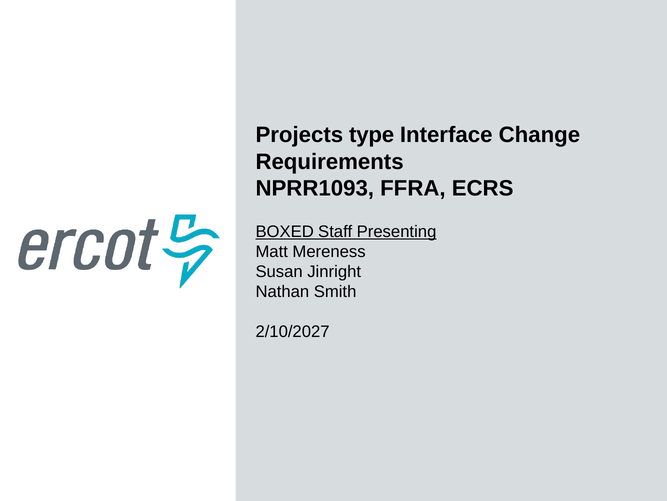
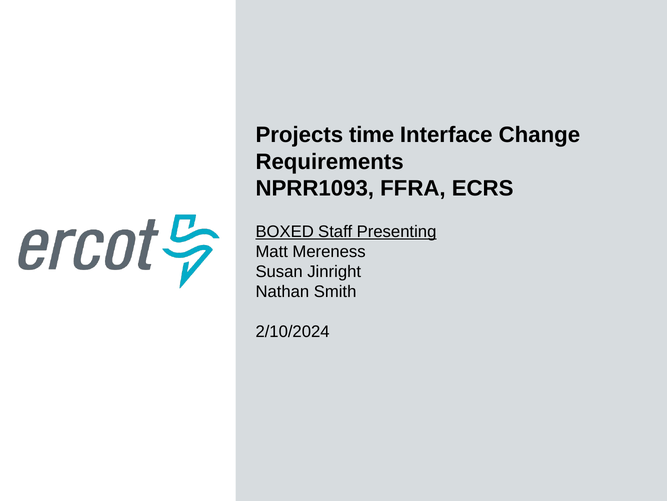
type: type -> time (372, 135)
2/10/2027: 2/10/2027 -> 2/10/2024 (293, 331)
